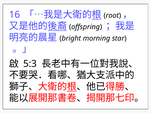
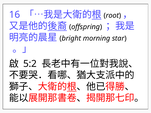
5:3: 5:3 -> 5:2 (30, 64)
